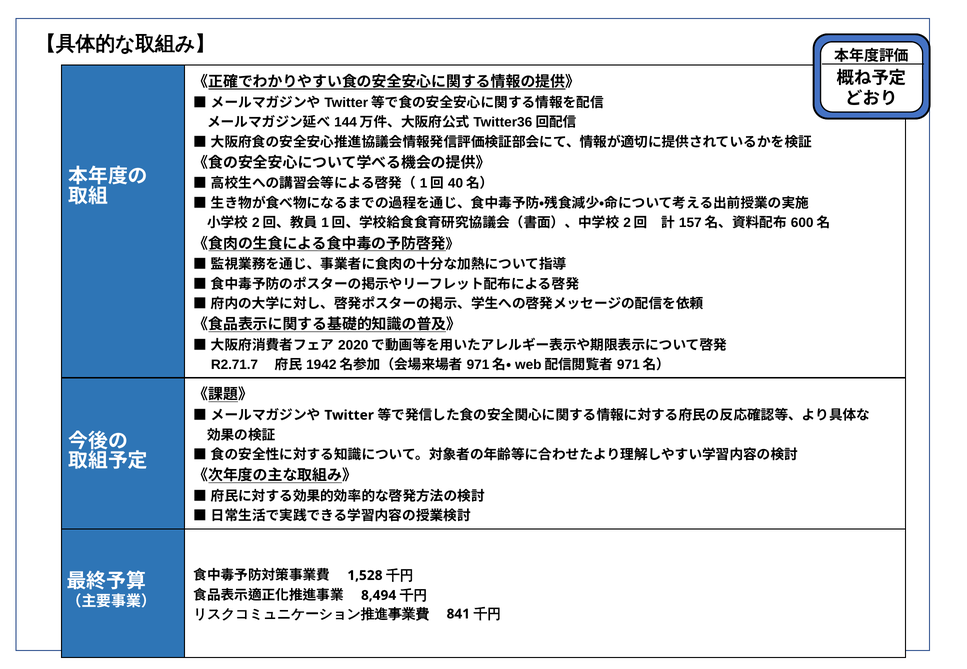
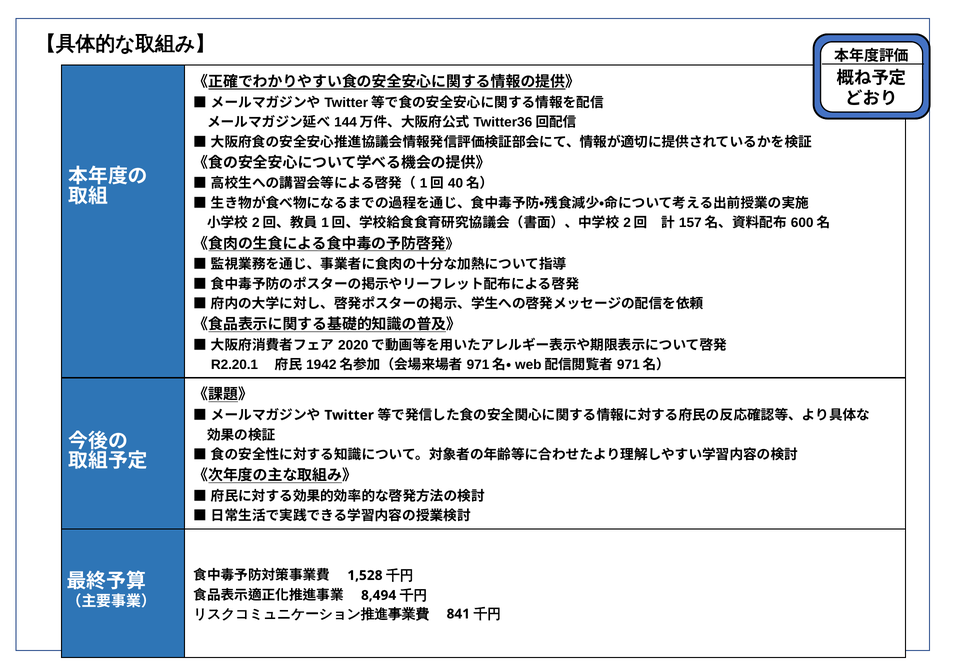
R2.71.7: R2.71.7 -> R2.20.1 (235, 365)
